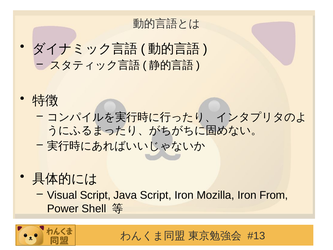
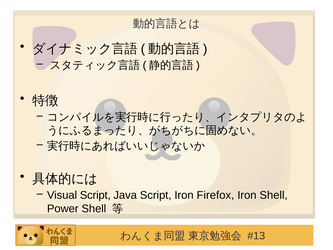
Mozilla: Mozilla -> Firefox (215, 195)
Iron From: From -> Shell (274, 195)
